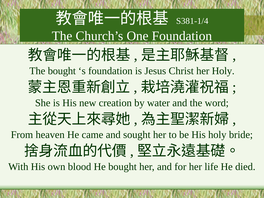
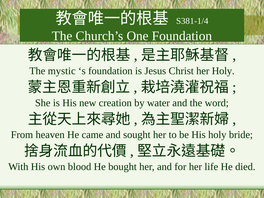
The bought: bought -> mystic (62, 71)
